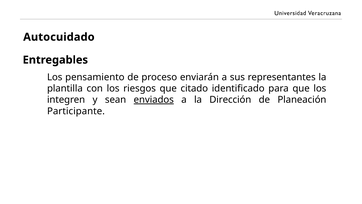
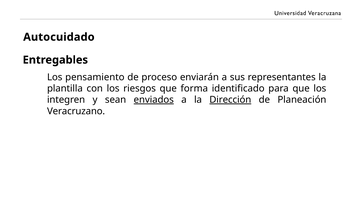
citado: citado -> forma (194, 88)
Dirección underline: none -> present (230, 100)
Participante: Participante -> Veracruzano (76, 111)
